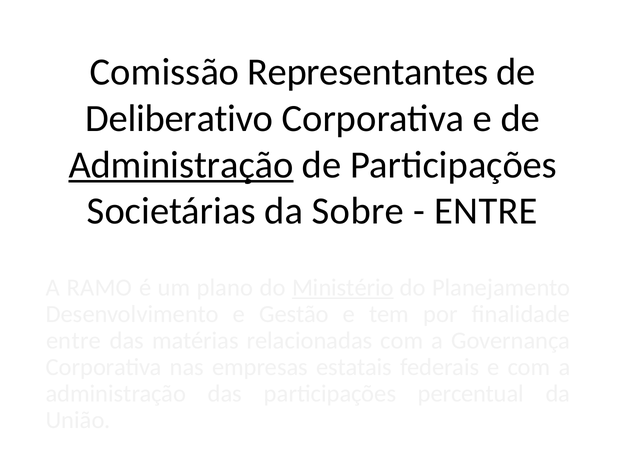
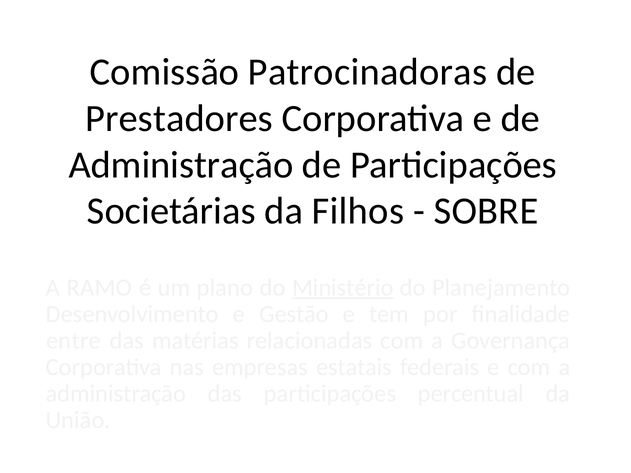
Representantes: Representantes -> Patrocinadoras (368, 72)
Deliberativo: Deliberativo -> Prestadores (179, 119)
Administração underline: present -> none (181, 165)
Sobre: Sobre -> Filhos (358, 211)
ENTRE: ENTRE -> SOBRE (486, 211)
